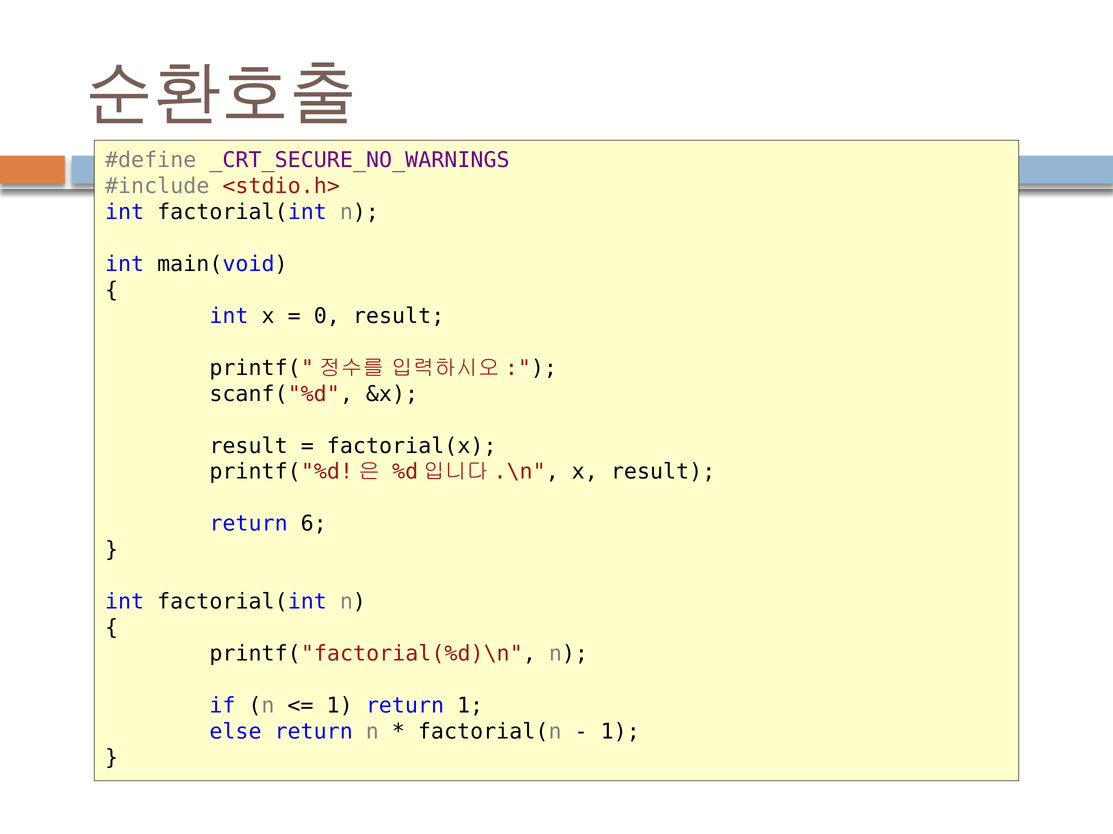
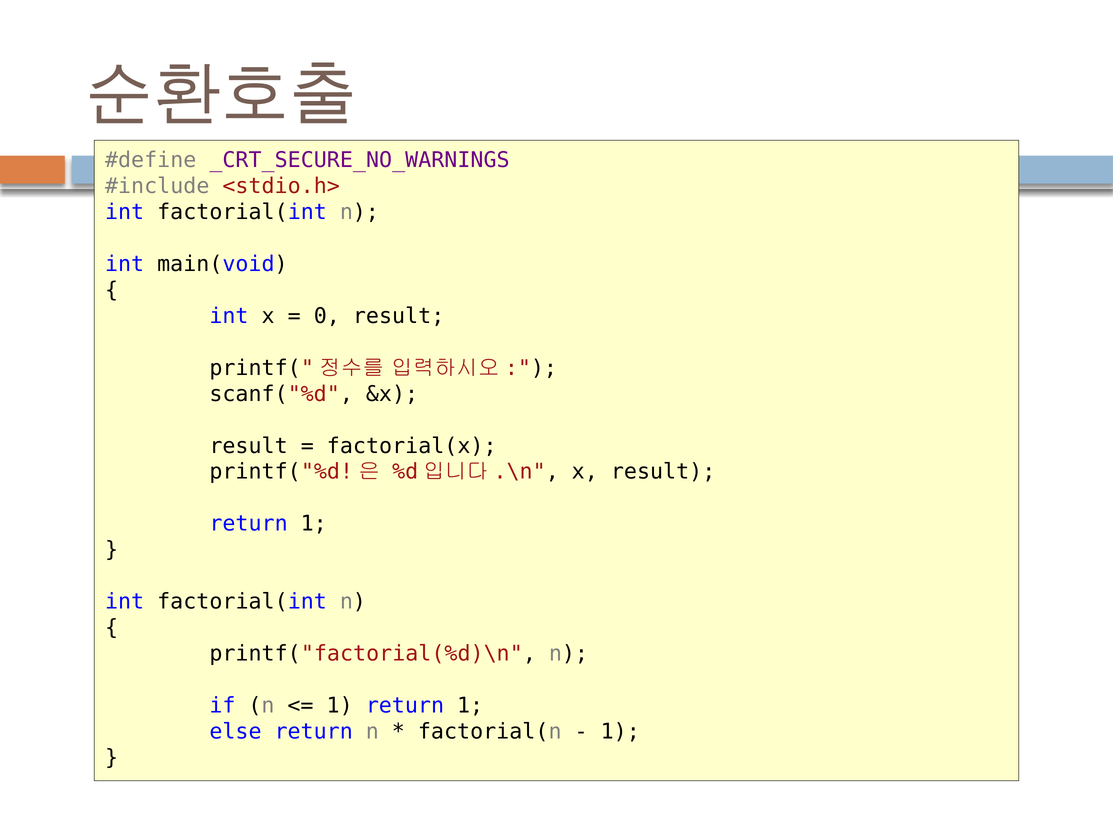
6: 6 -> 1 (314, 524)
